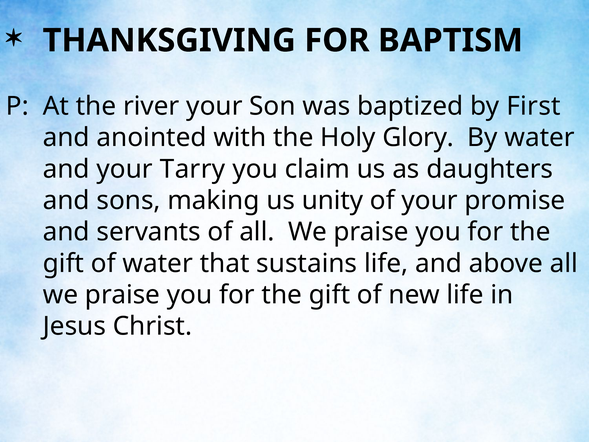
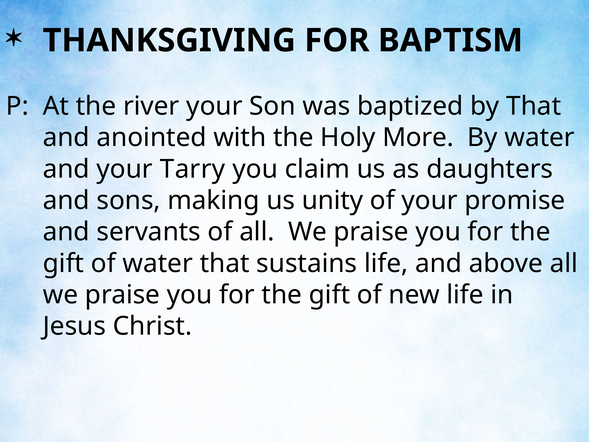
by First: First -> That (534, 106)
Glory: Glory -> More (418, 138)
